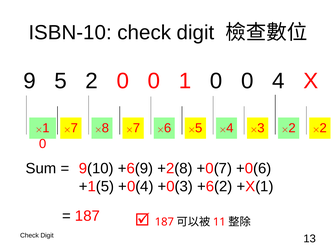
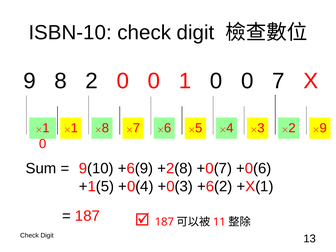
9 5: 5 -> 8 (61, 81)
0 4: 4 -> 7 (278, 81)
7: 7 -> 1 (74, 128)
2: 2 -> 9 (323, 128)
